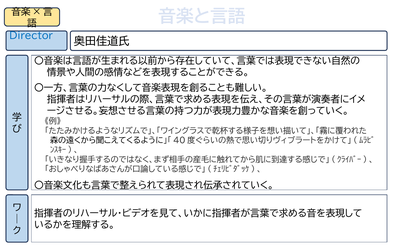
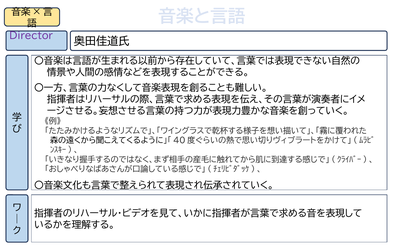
Director colour: blue -> purple (31, 36)
